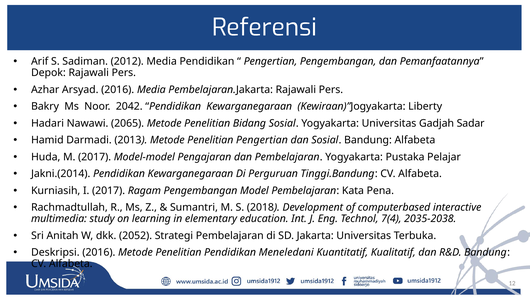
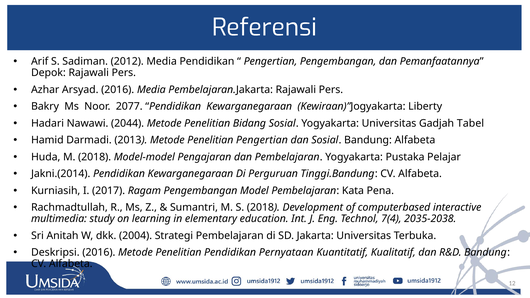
2042: 2042 -> 2077 (129, 106)
2065: 2065 -> 2044 (128, 123)
Sadar: Sadar -> Tabel (471, 123)
M 2017: 2017 -> 2018 (95, 157)
2052: 2052 -> 2004 (136, 236)
Meneledani: Meneledani -> Pernyataan (286, 253)
